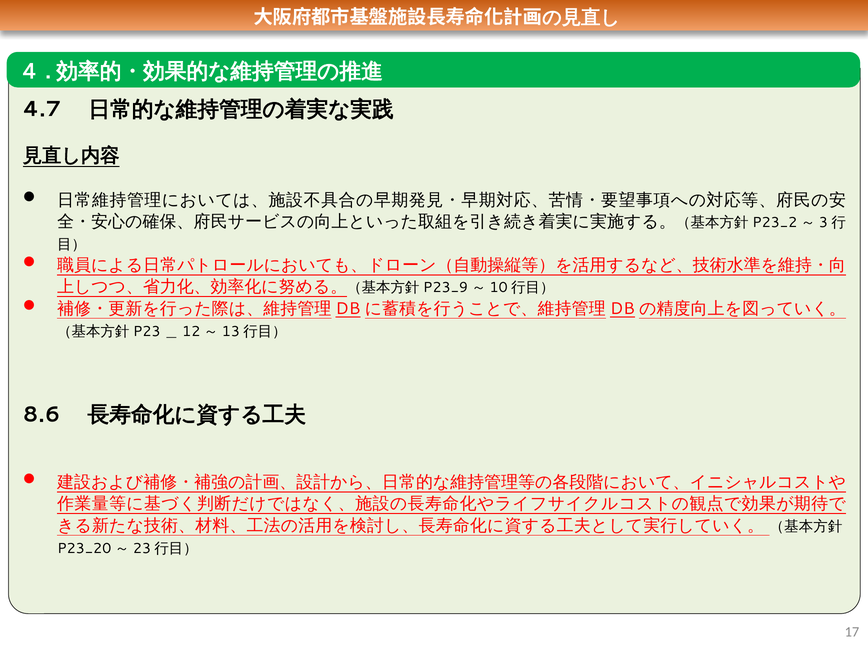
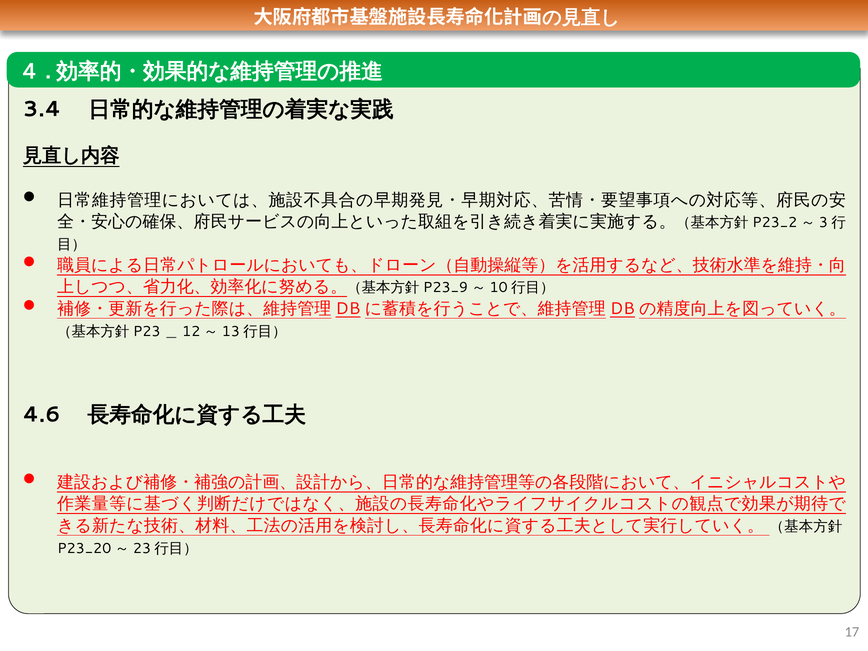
4.7: 4.7 -> 3.4 (42, 109)
8.6: 8.6 -> 4.6 (42, 414)
